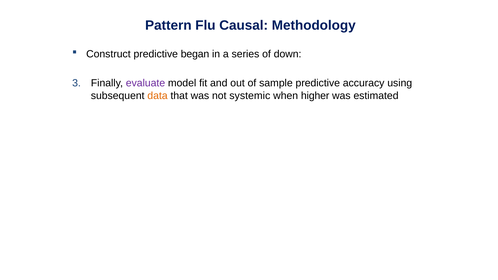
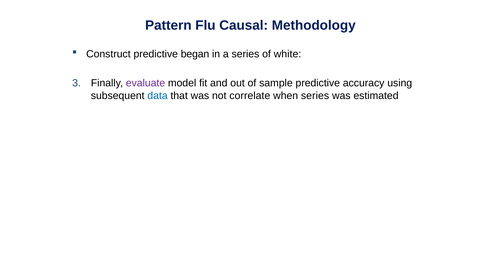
down: down -> white (288, 54)
data colour: orange -> blue (157, 96)
systemic: systemic -> correlate (250, 96)
when higher: higher -> series (315, 96)
